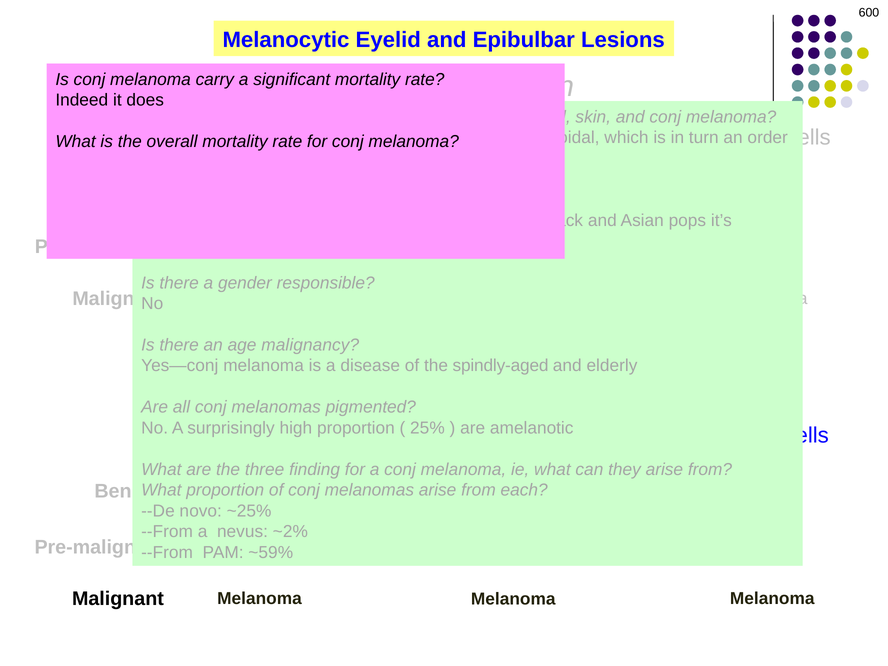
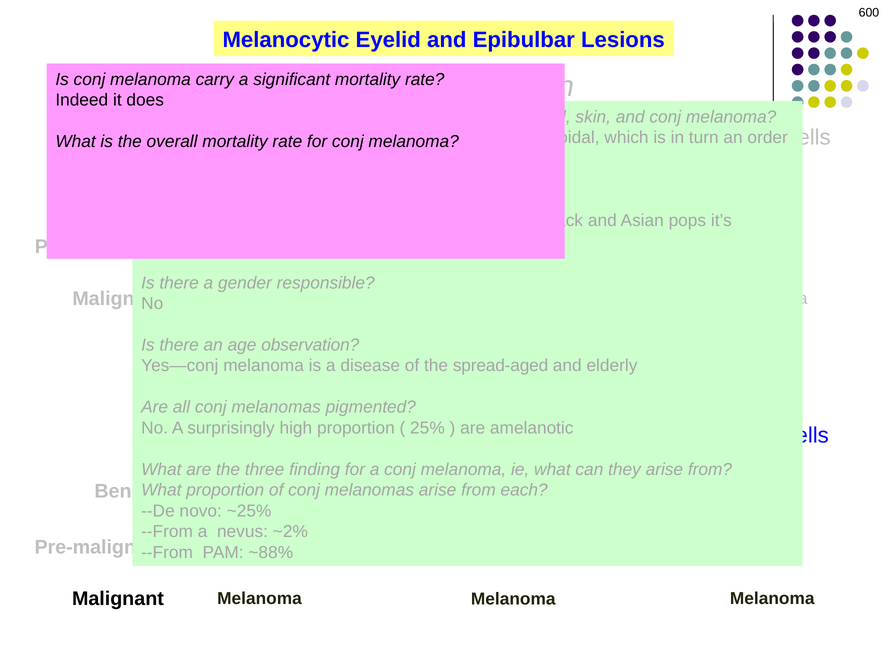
malignancy: malignancy -> observation (310, 345)
spindly-aged: spindly-aged -> spread-aged (501, 366)
~59%: ~59% -> ~88% (271, 552)
